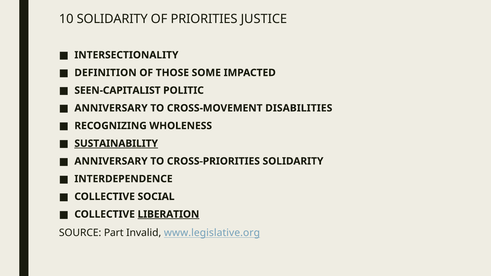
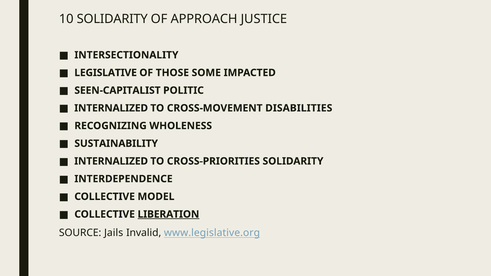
PRIORITIES: PRIORITIES -> APPROACH (204, 19)
DEFINITION: DEFINITION -> LEGISLATIVE (106, 73)
ANNIVERSARY: ANNIVERSARY -> INTERNALIZED (111, 108)
SUSTAINABILITY underline: present -> none (116, 144)
ANNIVERSARY: ANNIVERSARY -> INTERNALIZED (111, 161)
SOCIAL: SOCIAL -> MODEL (156, 197)
Part: Part -> Jails (114, 233)
